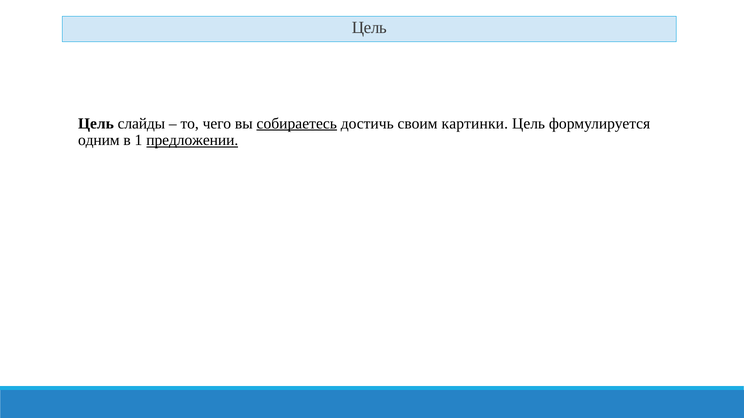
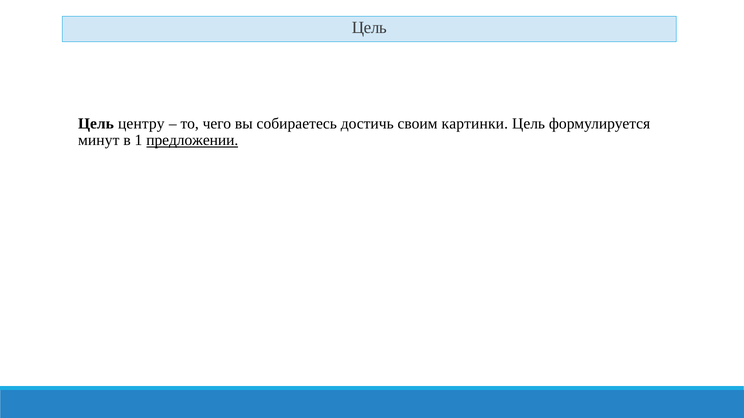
слайды: слайды -> центру (141, 124)
собираетесь underline: present -> none (297, 124)
одним: одним -> минут (99, 140)
